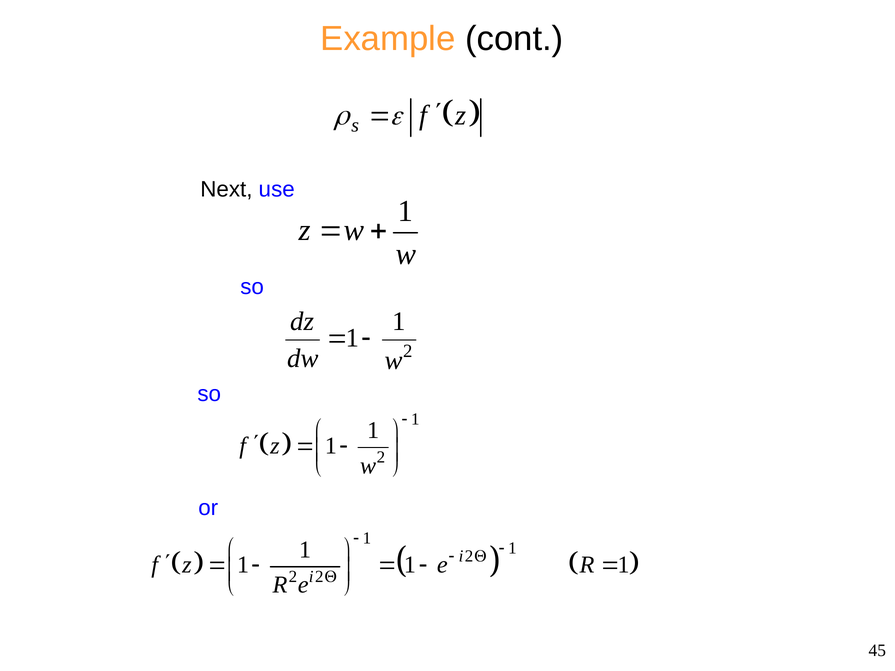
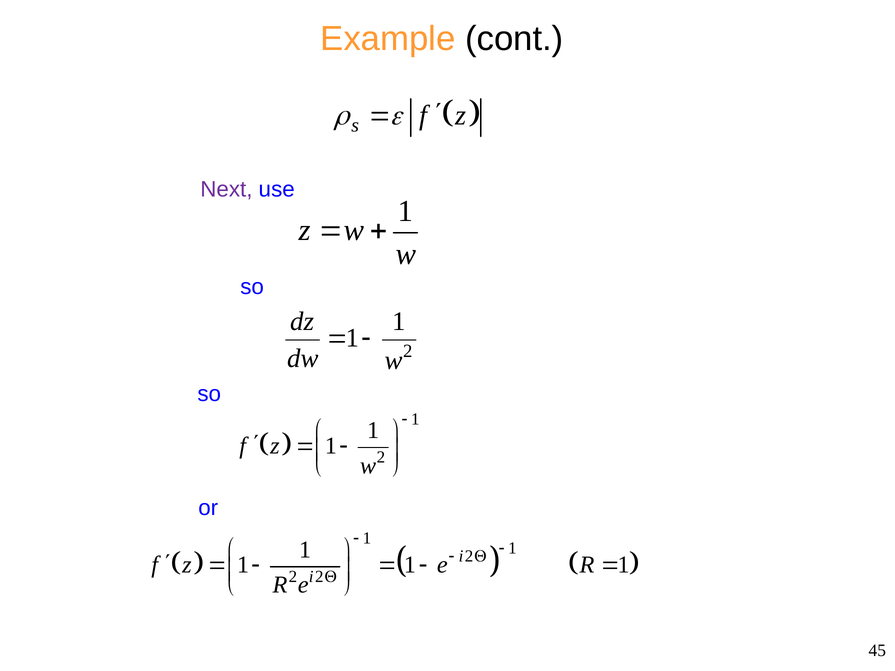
Next colour: black -> purple (226, 190)
